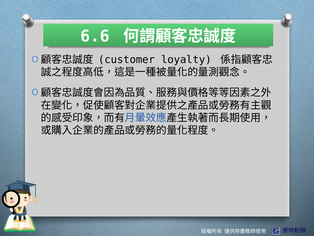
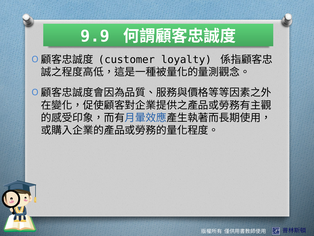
6.6: 6.6 -> 9.9 (95, 36)
